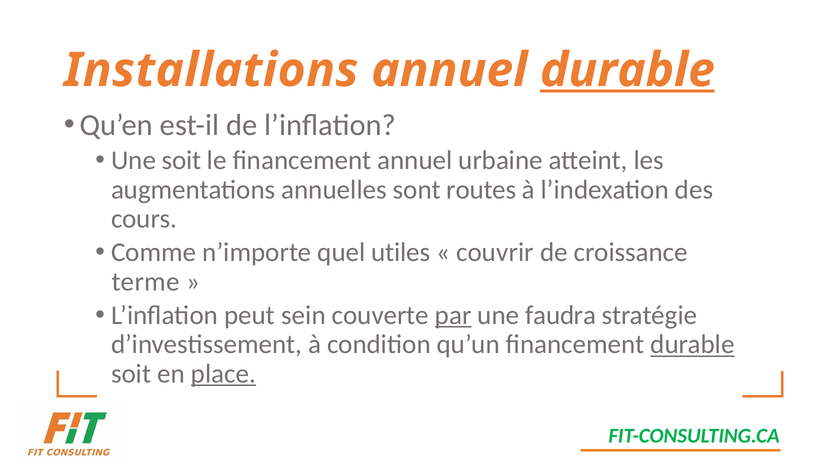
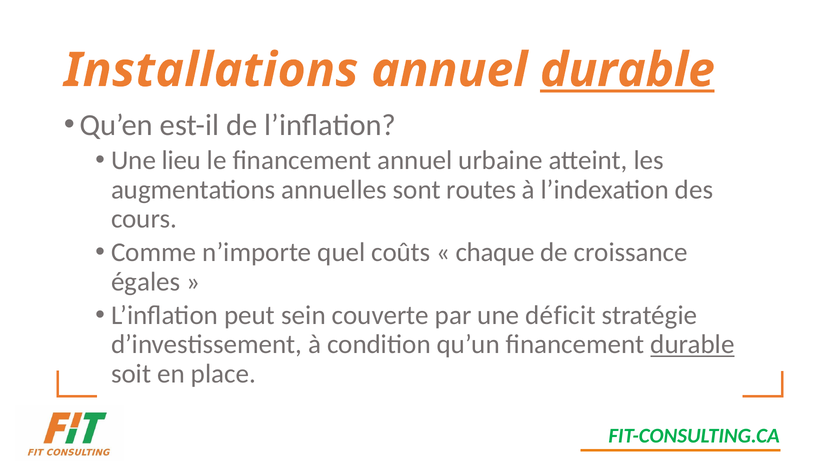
Une soit: soit -> lieu (182, 161)
utiles: utiles -> coûts (401, 253)
couvrir: couvrir -> chaque (495, 253)
terme: terme -> égales (146, 282)
par underline: present -> none (453, 315)
faudra: faudra -> déficit (561, 315)
place underline: present -> none (223, 374)
